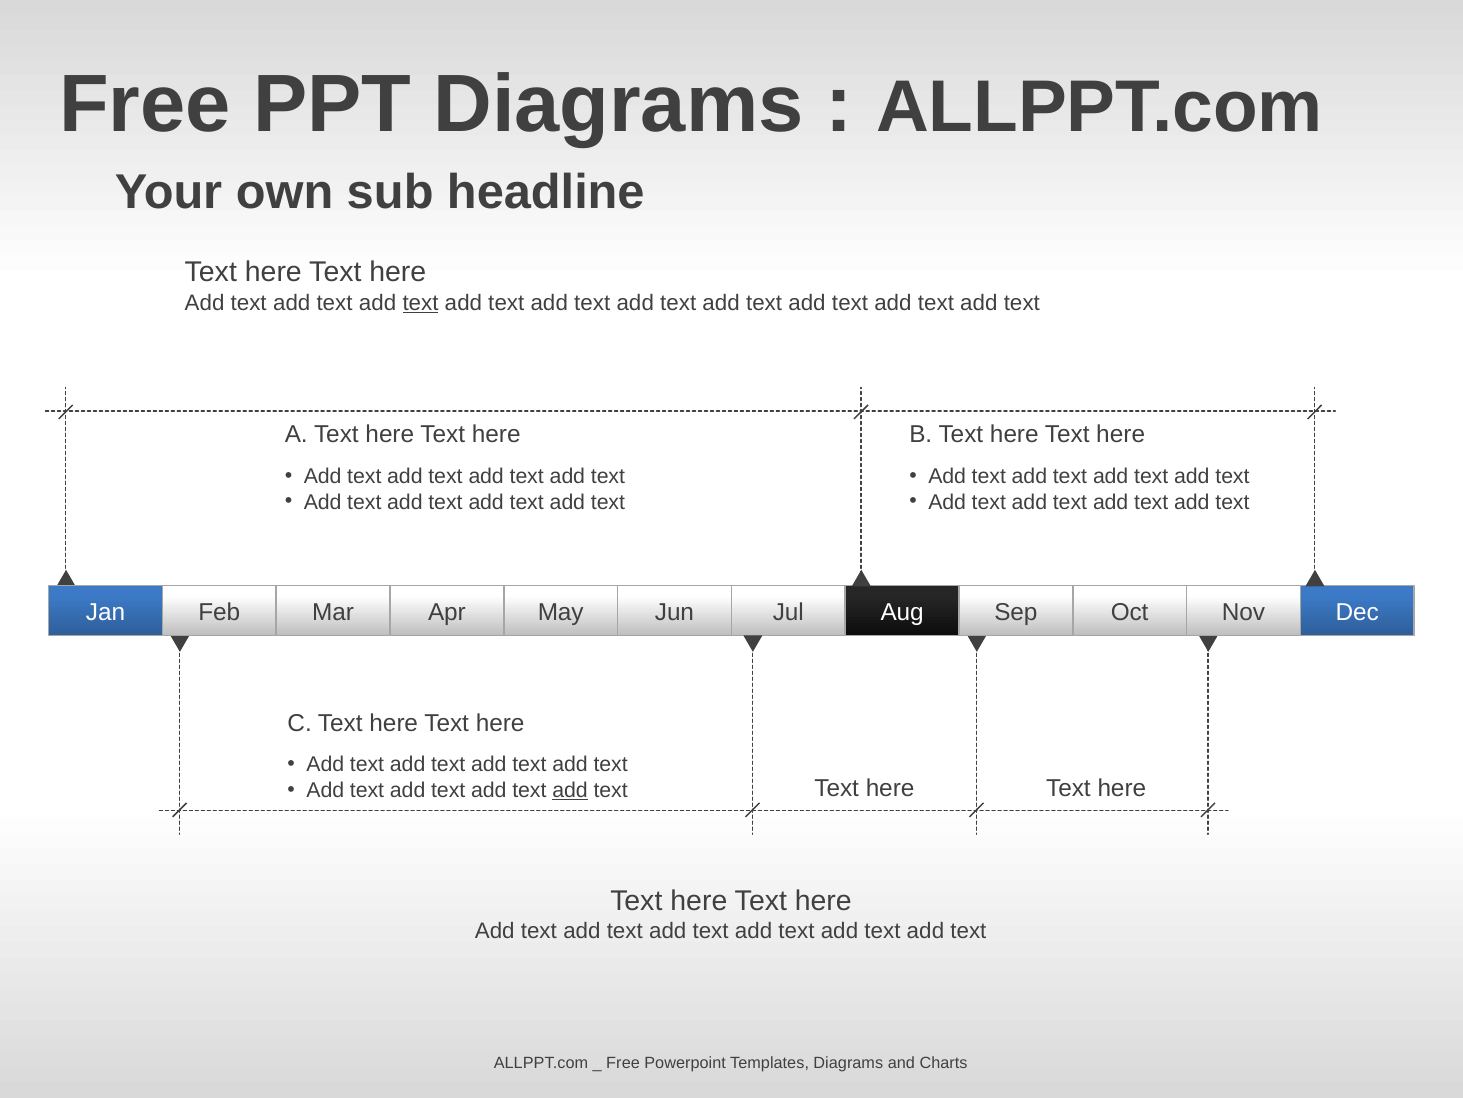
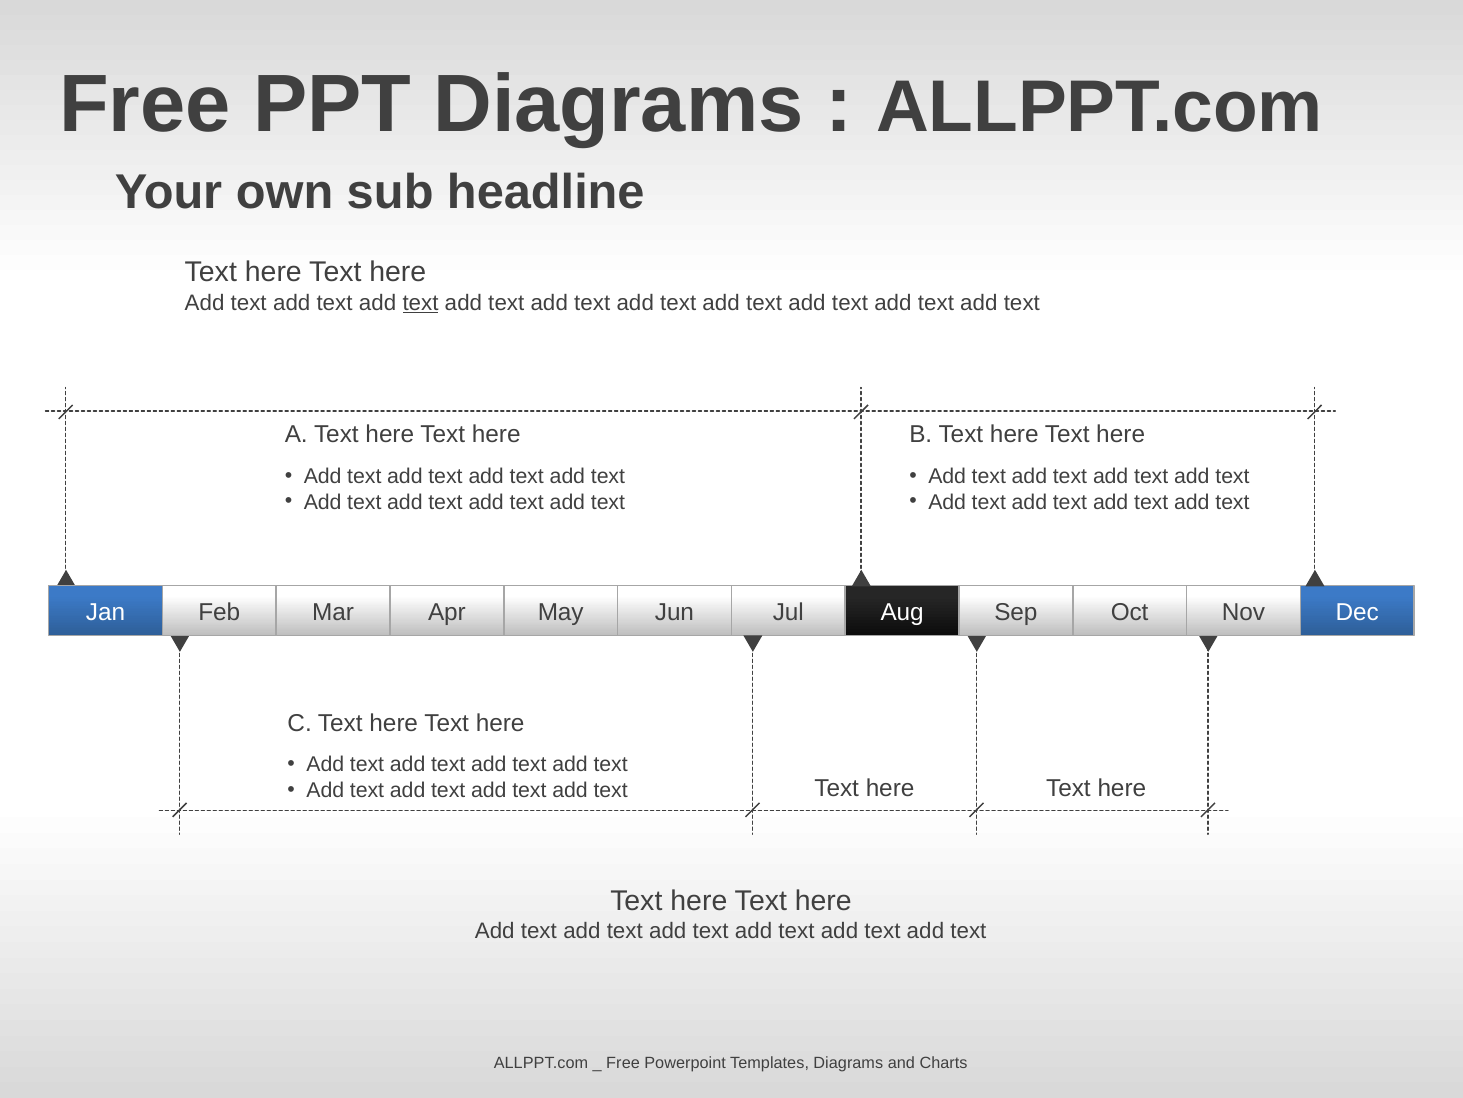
add underline: present -> none (570, 790)
